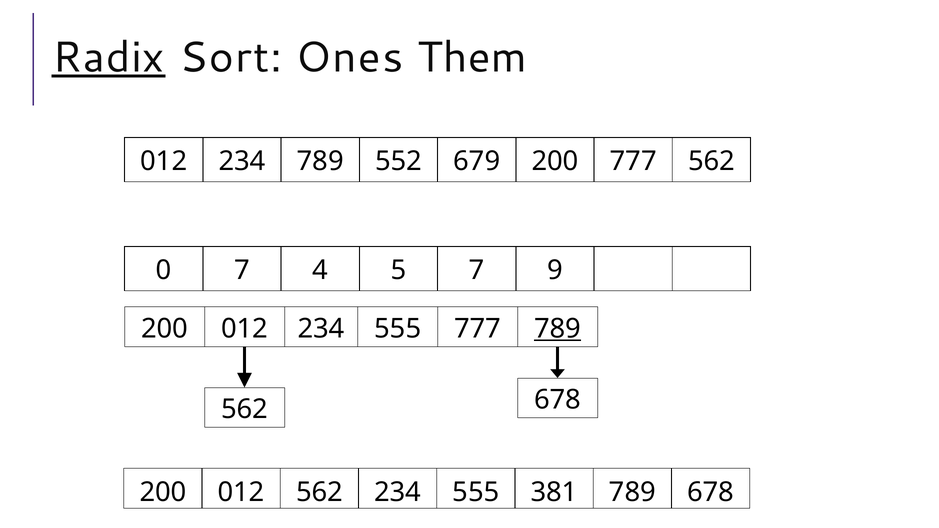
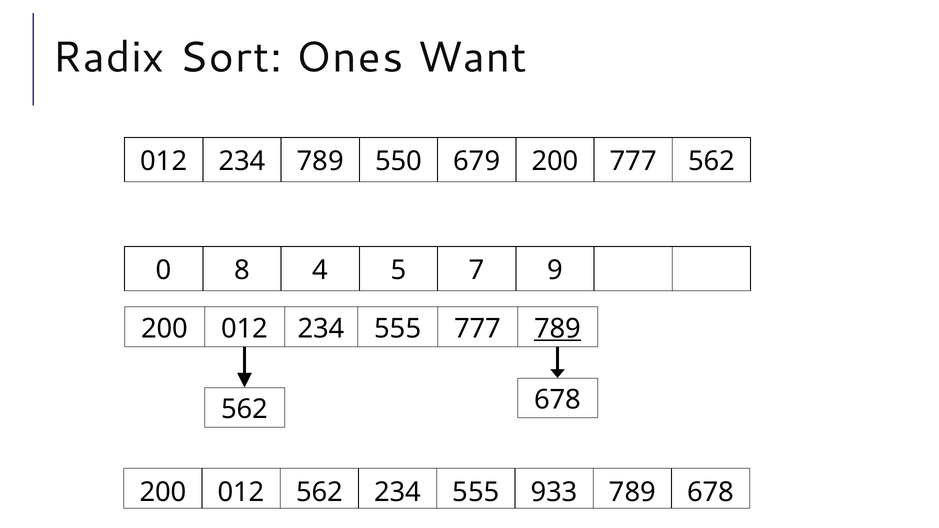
Radix underline: present -> none (108, 58)
Them: Them -> Want (472, 58)
552: 552 -> 550 (399, 161)
0 7: 7 -> 8 (242, 270)
381: 381 -> 933 (554, 492)
